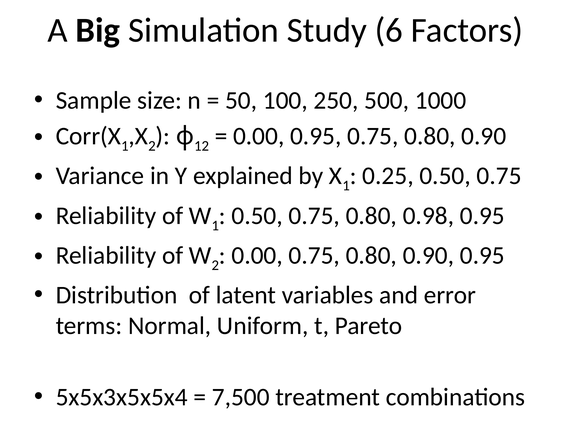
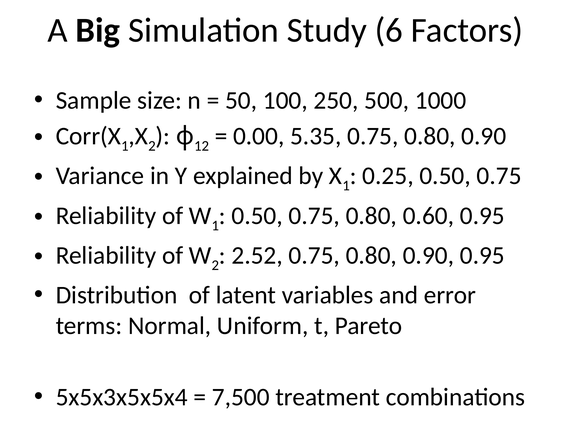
0.00 0.95: 0.95 -> 5.35 (316, 136)
0.98: 0.98 -> 0.60 (428, 215)
0.00: 0.00 -> 2.52 (257, 255)
